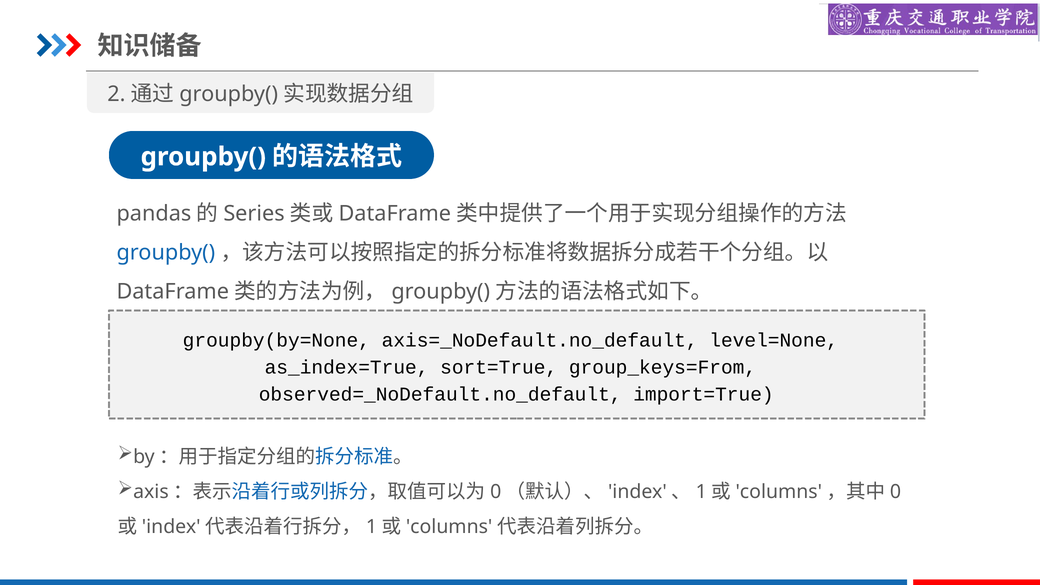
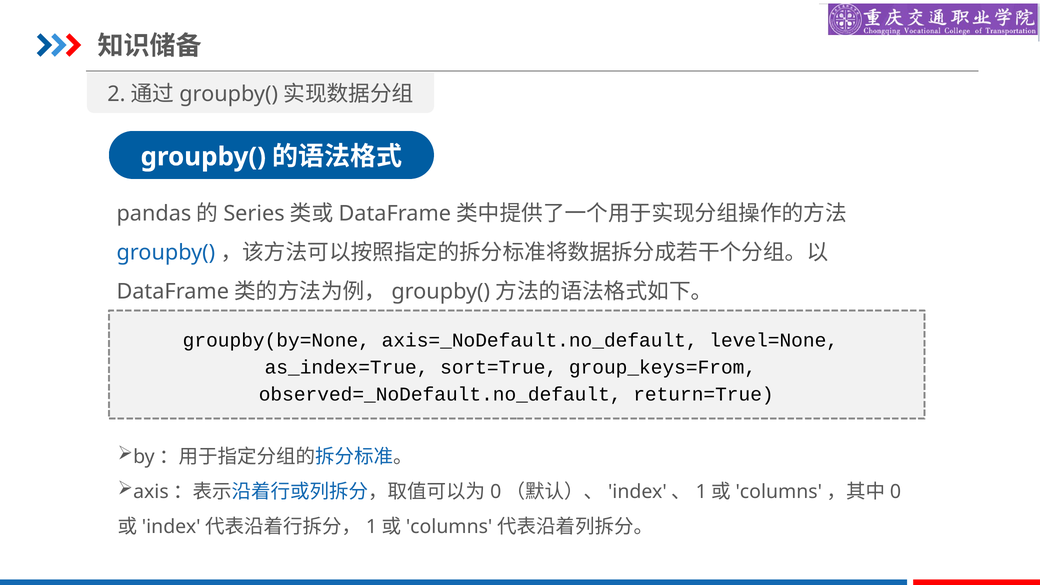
import=True: import=True -> return=True (703, 394)
